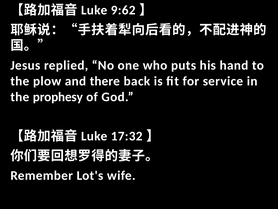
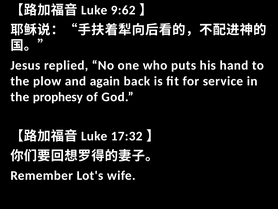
there: there -> again (105, 81)
